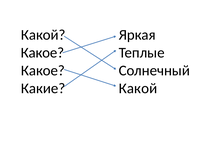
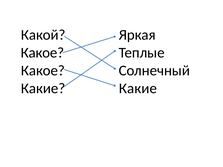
Какой: Какой -> Какие (138, 88)
